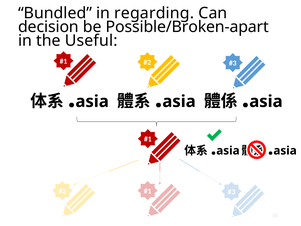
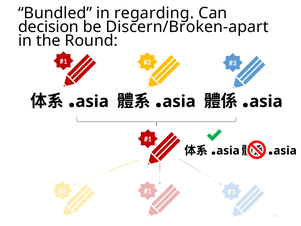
Possible/Broken-apart: Possible/Broken-apart -> Discern/Broken-apart (187, 27)
Useful: Useful -> Round (91, 40)
